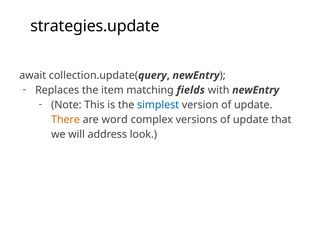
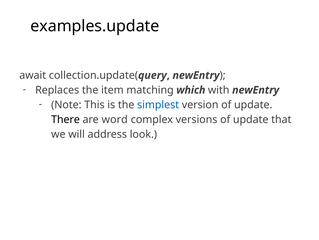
strategies.update: strategies.update -> examples.update (95, 26)
fields: fields -> which (191, 90)
There colour: orange -> black (65, 119)
